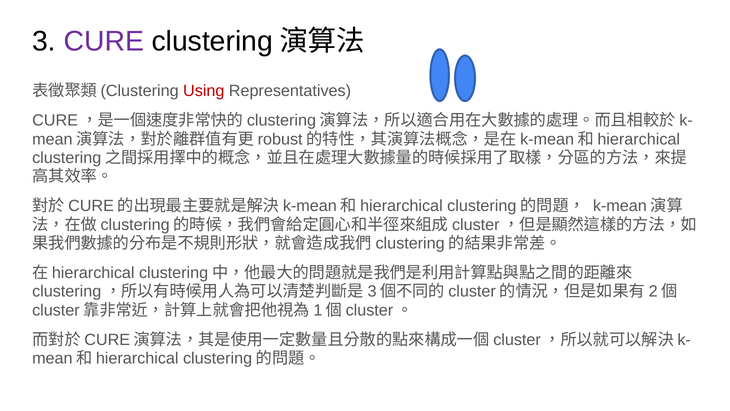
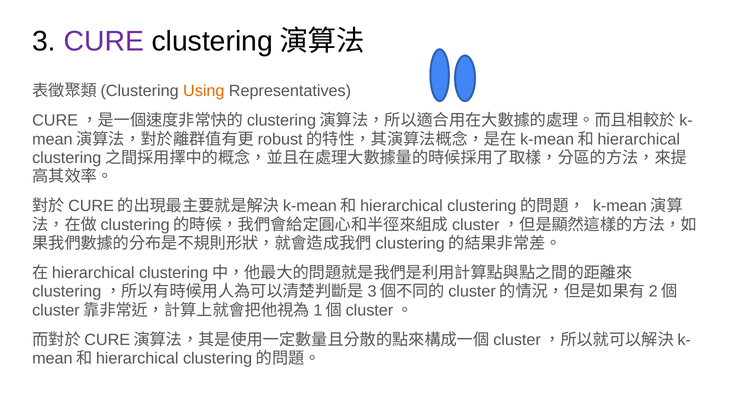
Using colour: red -> orange (204, 91)
